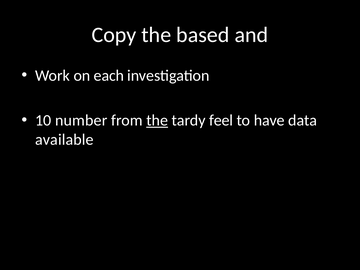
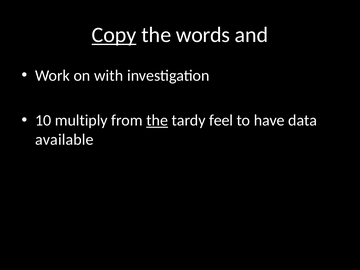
Copy underline: none -> present (114, 35)
based: based -> words (203, 35)
each: each -> with (109, 76)
number: number -> multiply (81, 120)
